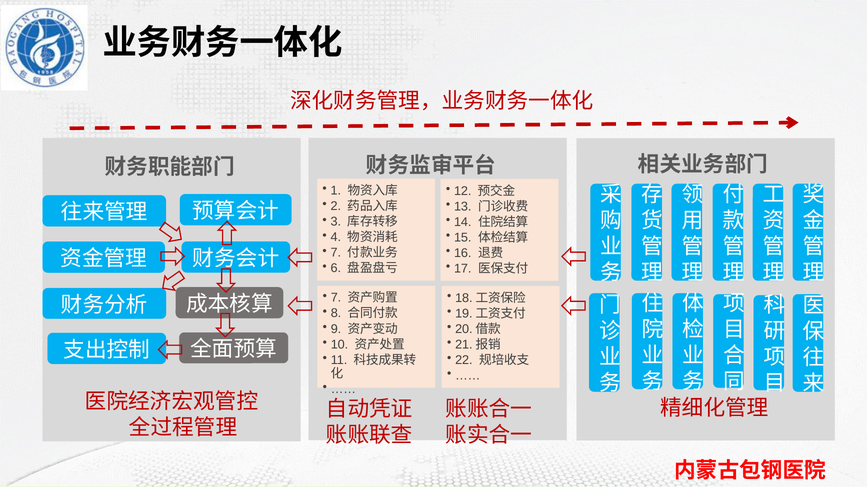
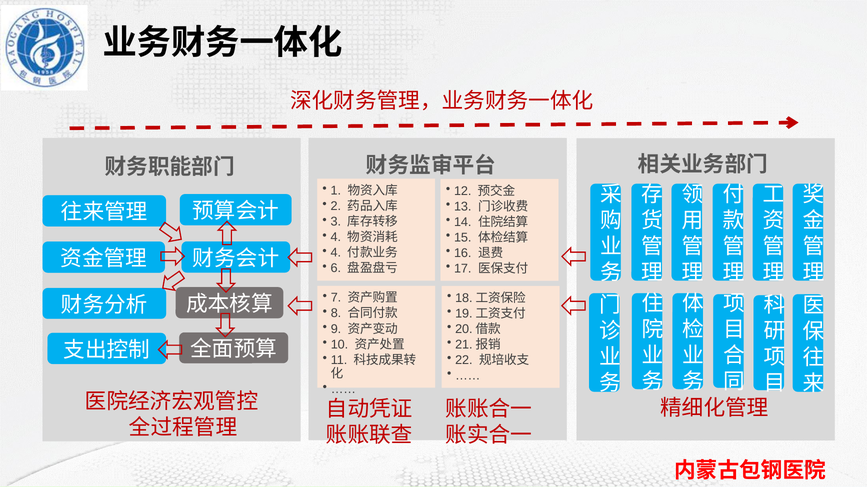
7: 7 -> 4 (336, 253)
